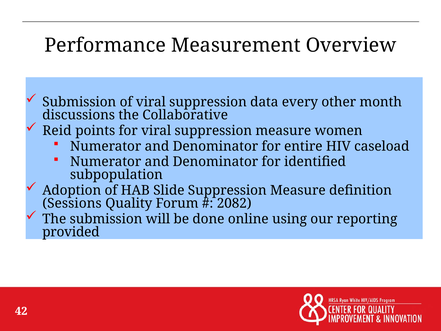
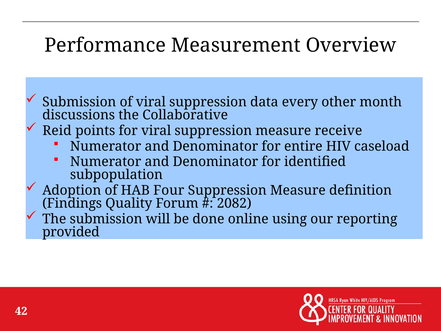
women: women -> receive (338, 130)
Slide: Slide -> Four (169, 190)
Sessions: Sessions -> Findings (72, 203)
